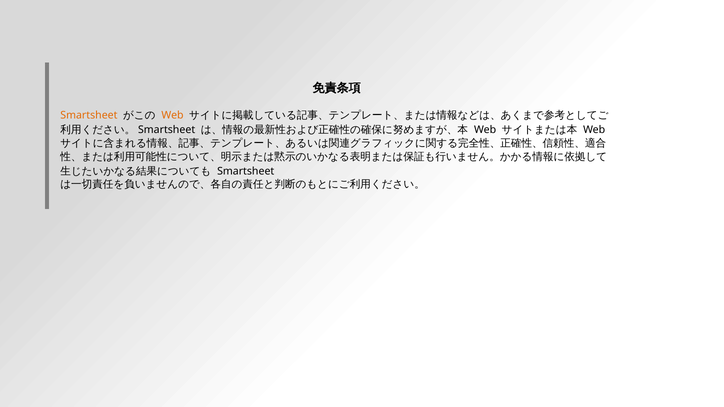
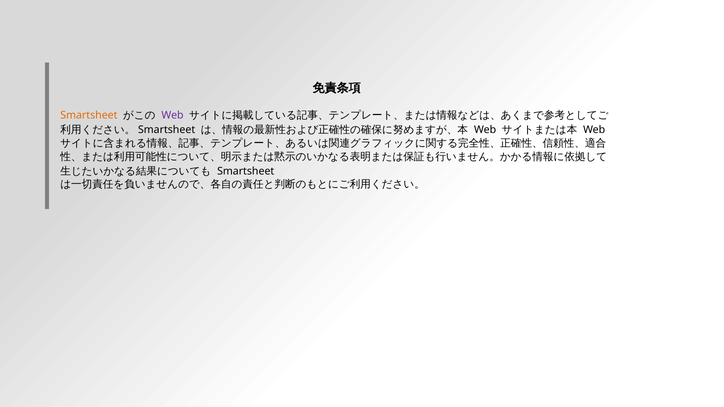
Web colour: orange -> purple (173, 115)
